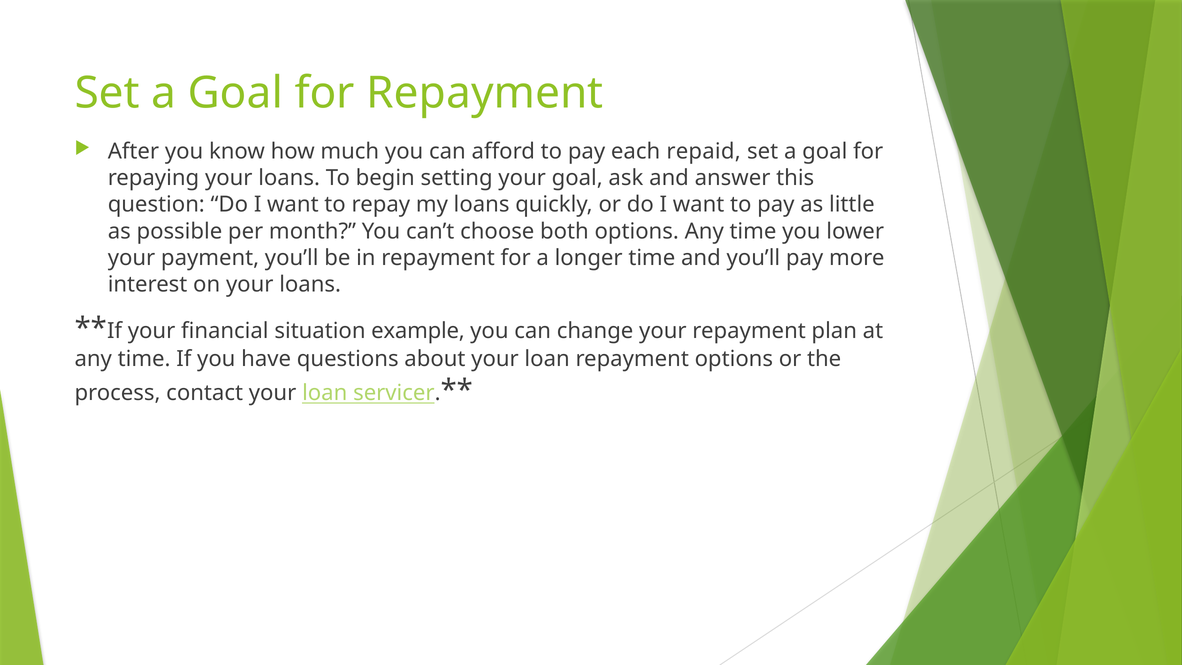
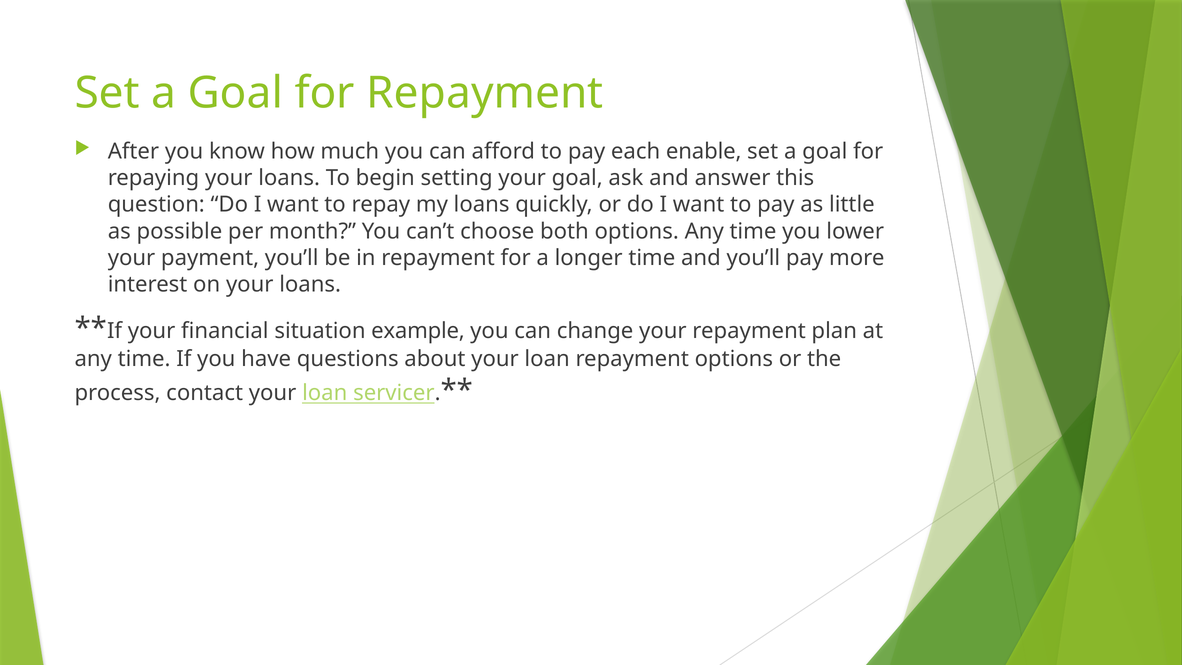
repaid: repaid -> enable (704, 151)
